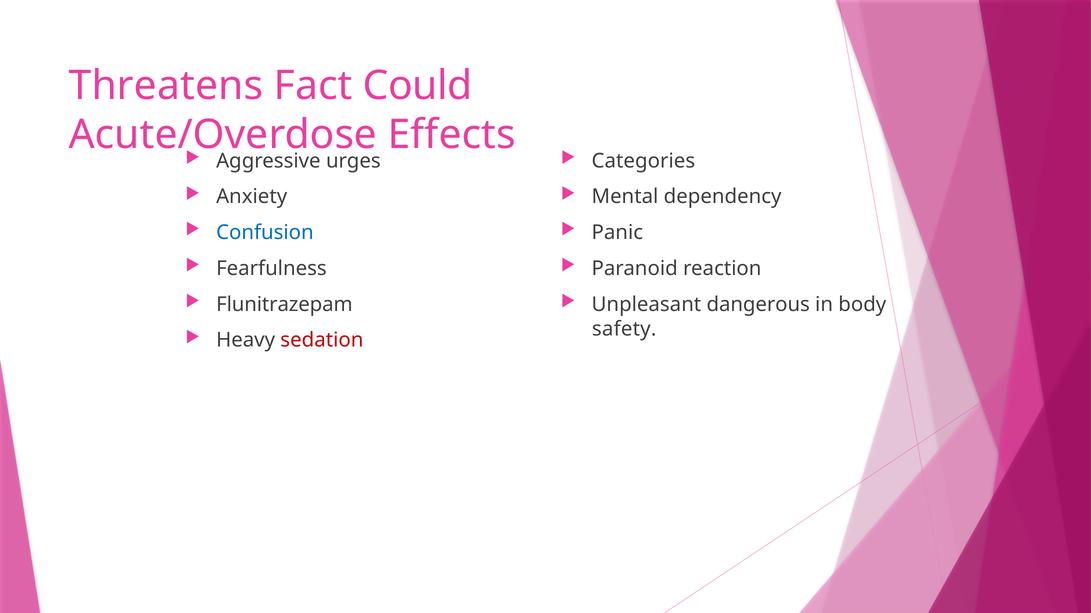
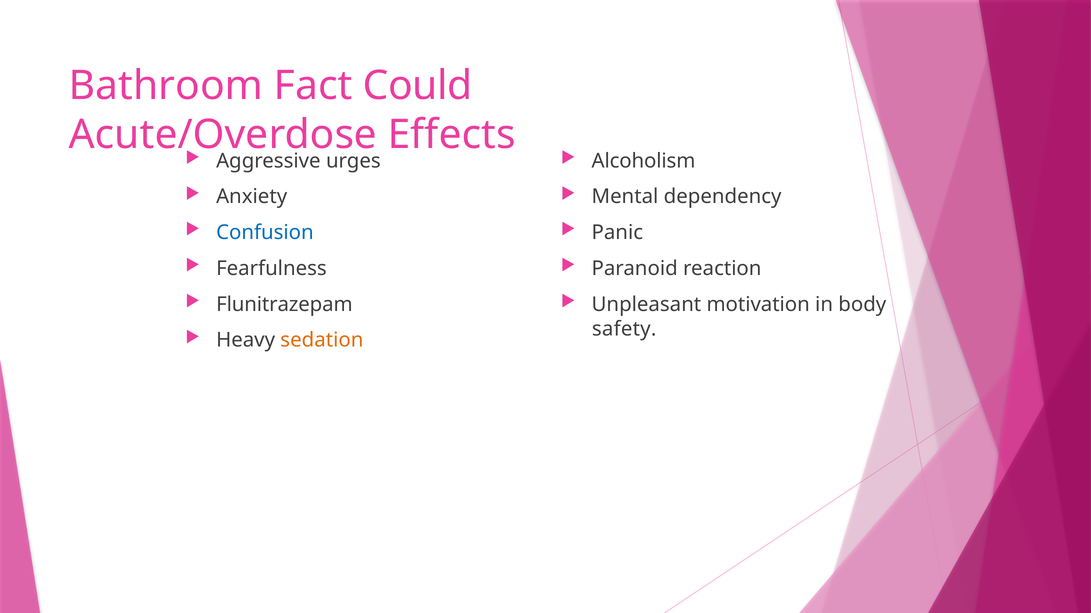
Threatens: Threatens -> Bathroom (166, 86)
Categories: Categories -> Alcoholism (644, 161)
dangerous: dangerous -> motivation (758, 305)
sedation colour: red -> orange (322, 341)
